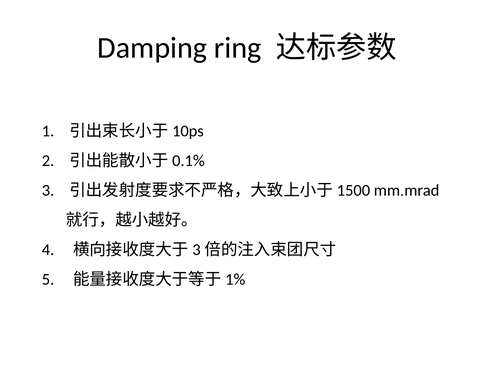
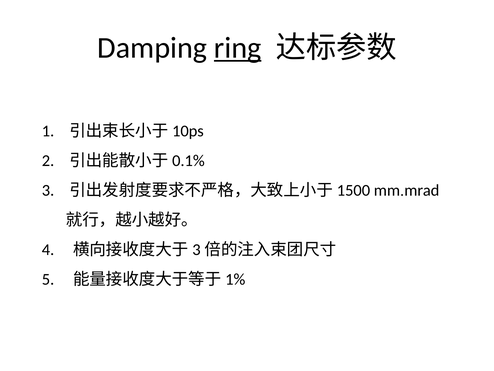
ring underline: none -> present (238, 48)
